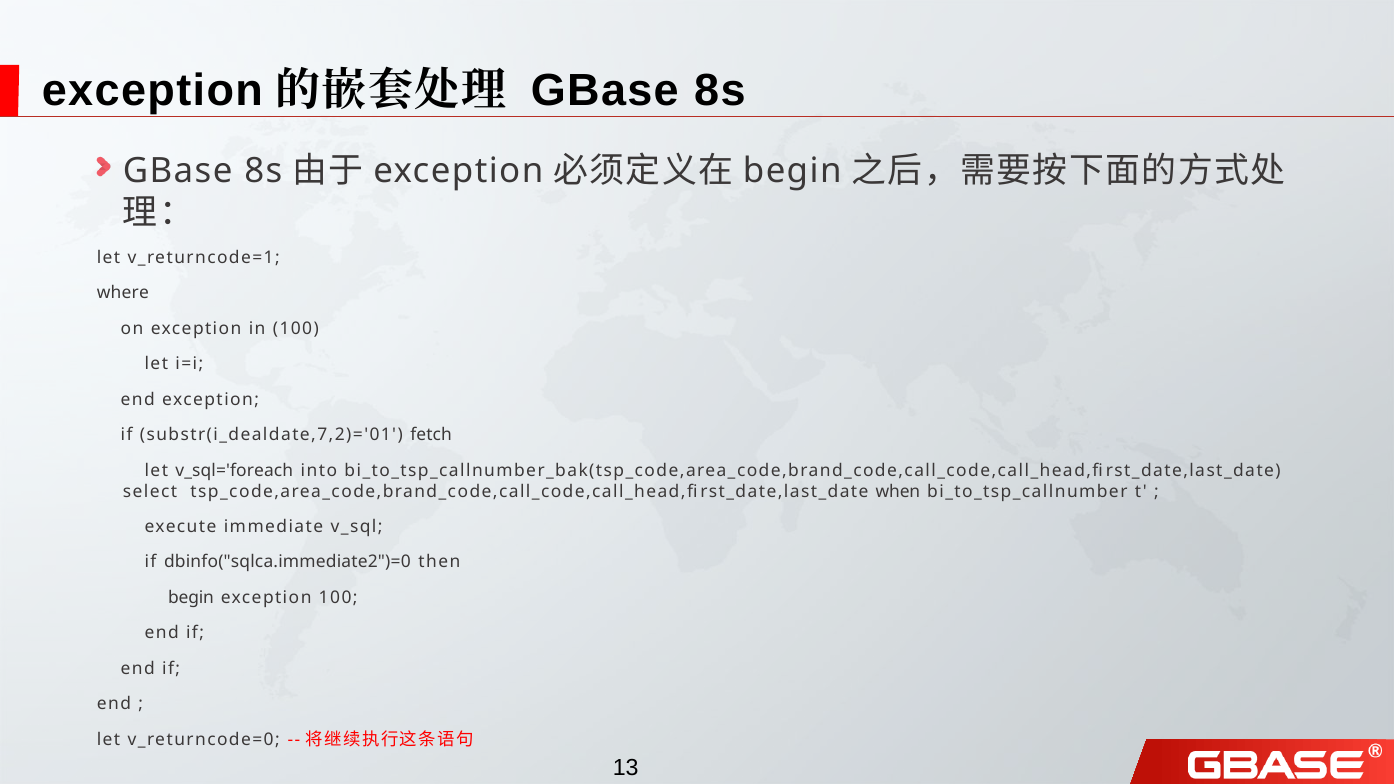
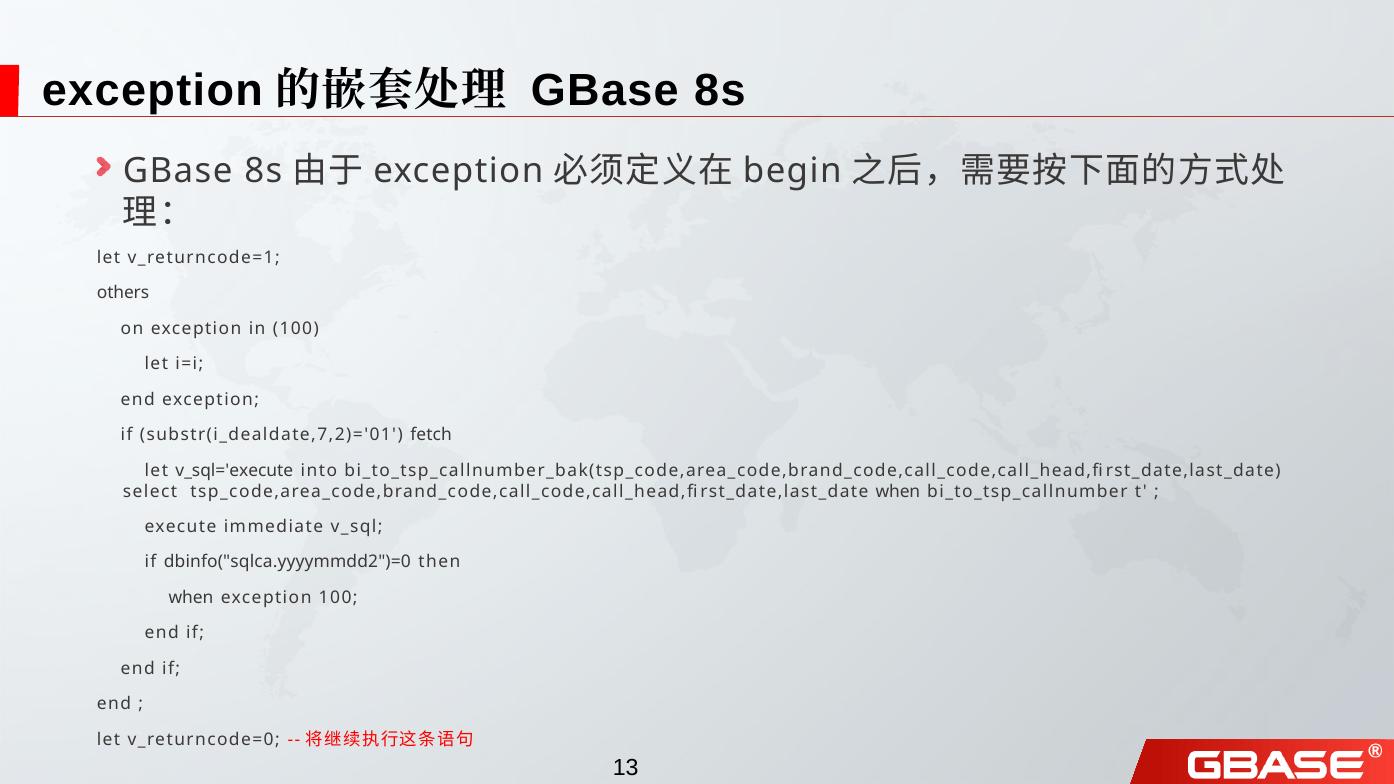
where: where -> others (123, 293)
v_sql='foreach: v_sql='foreach -> v_sql='execute (234, 470)
dbinfo("sqlca.immediate2")=0: dbinfo("sqlca.immediate2")=0 -> dbinfo("sqlca.yyyymmdd2")=0 (287, 562)
begin: begin -> when (191, 598)
